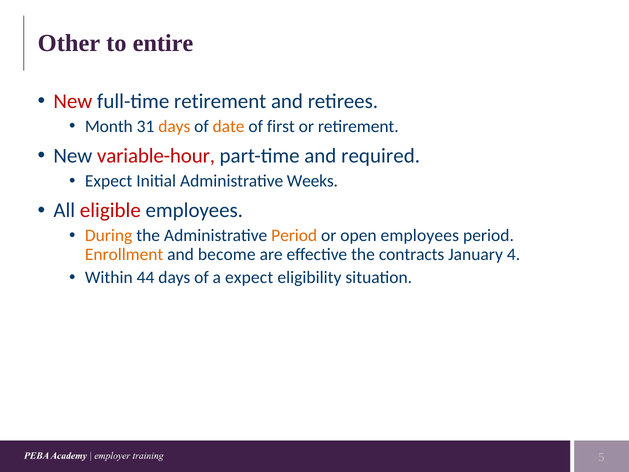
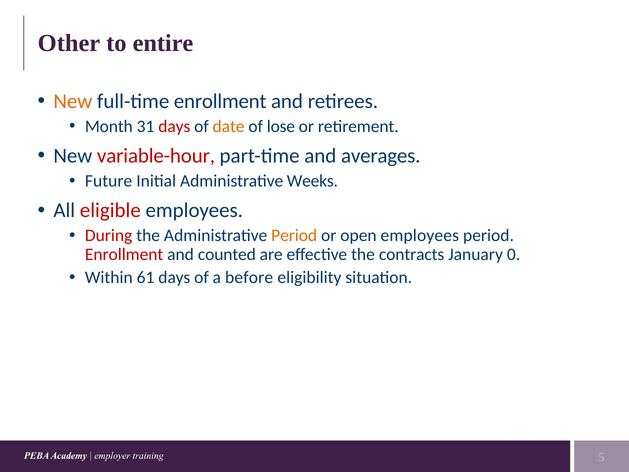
New colour: red -> orange (73, 101)
full-time retirement: retirement -> enrollment (220, 101)
days colour: orange -> red (174, 126)
first: first -> lose (281, 126)
required: required -> averages (381, 156)
Expect: Expect -> Future (109, 181)
During colour: orange -> red (109, 235)
Enrollment colour: orange -> red (124, 254)
become: become -> counted (227, 254)
4: 4 -> 0 (514, 254)
44: 44 -> 61 (146, 278)
a expect: expect -> before (249, 278)
